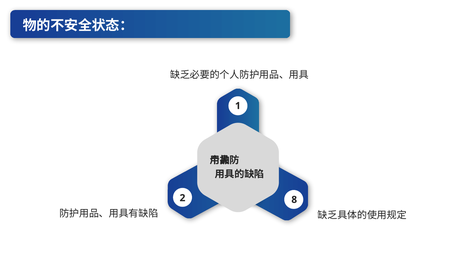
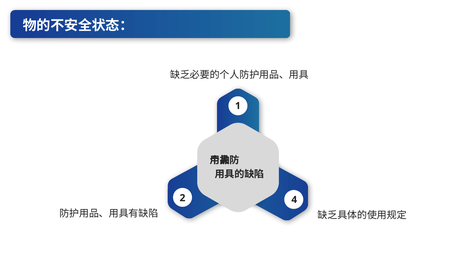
8: 8 -> 4 (294, 200)
